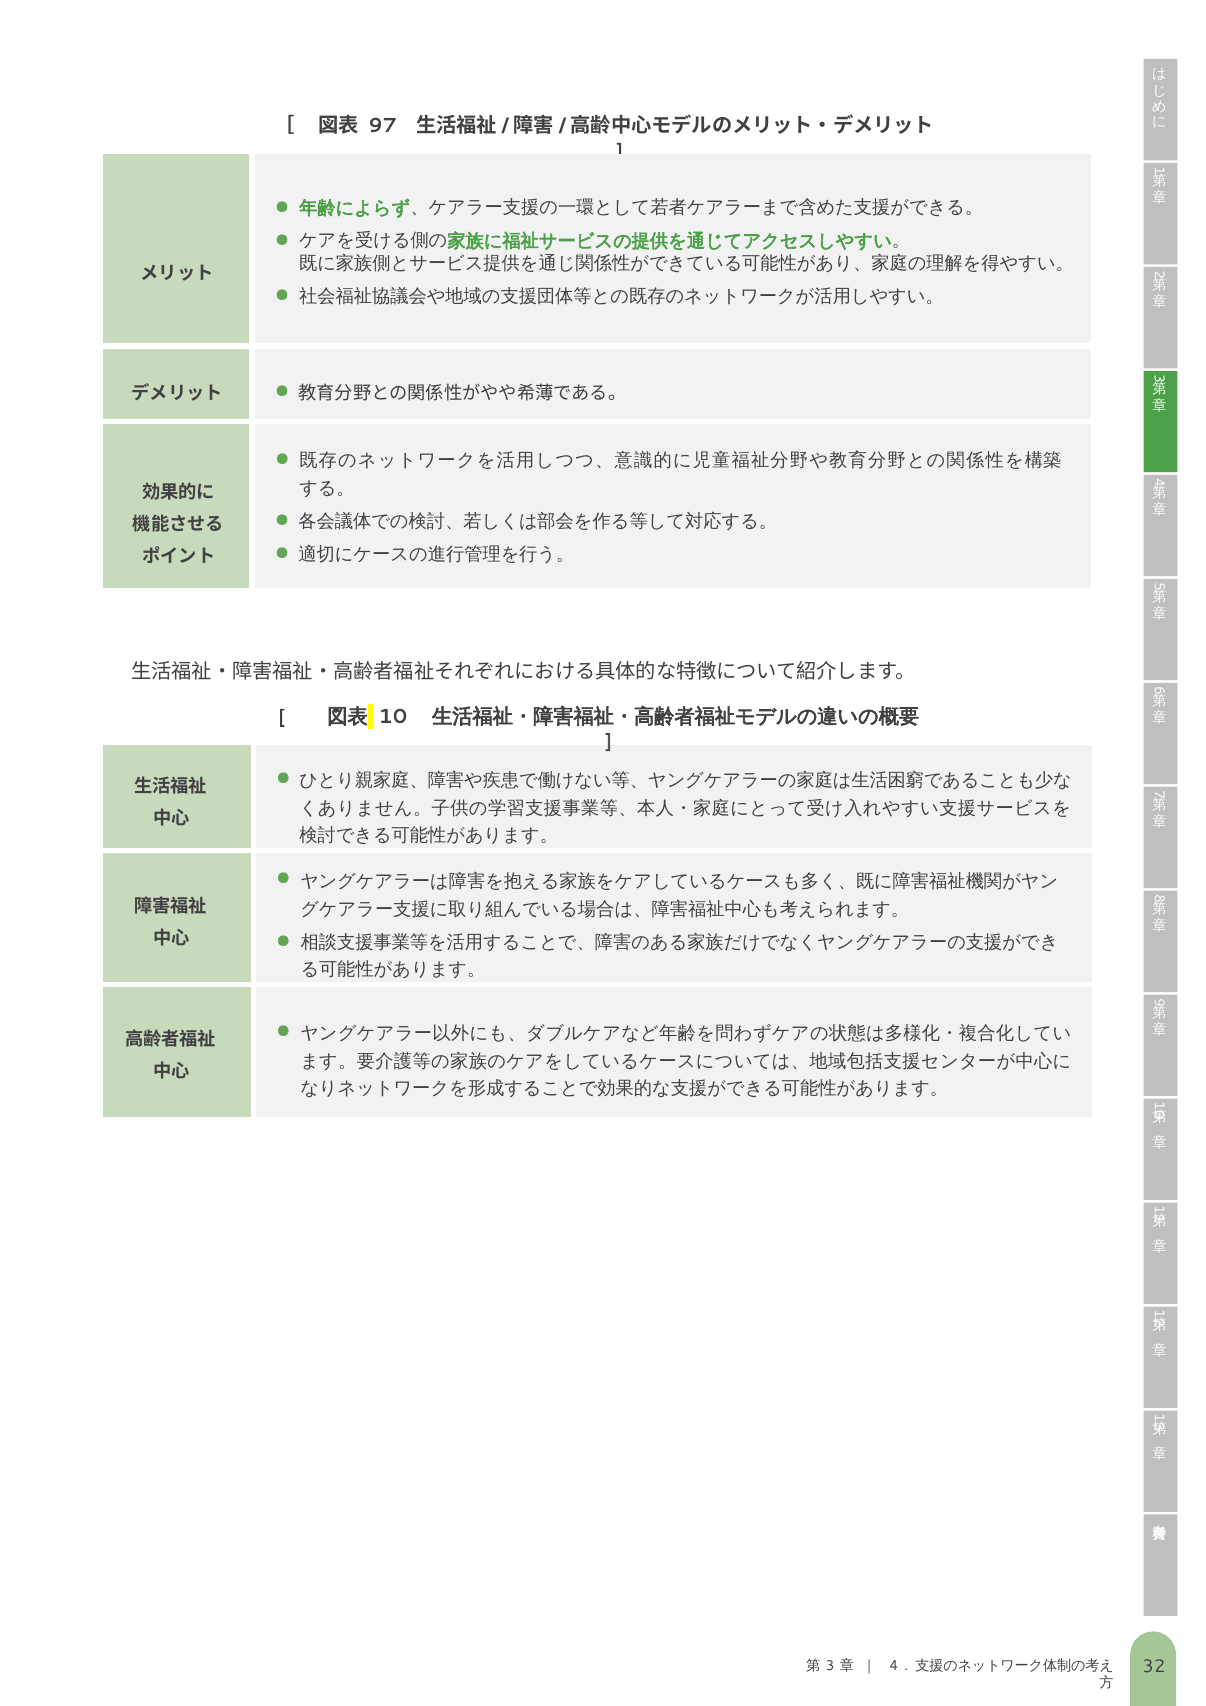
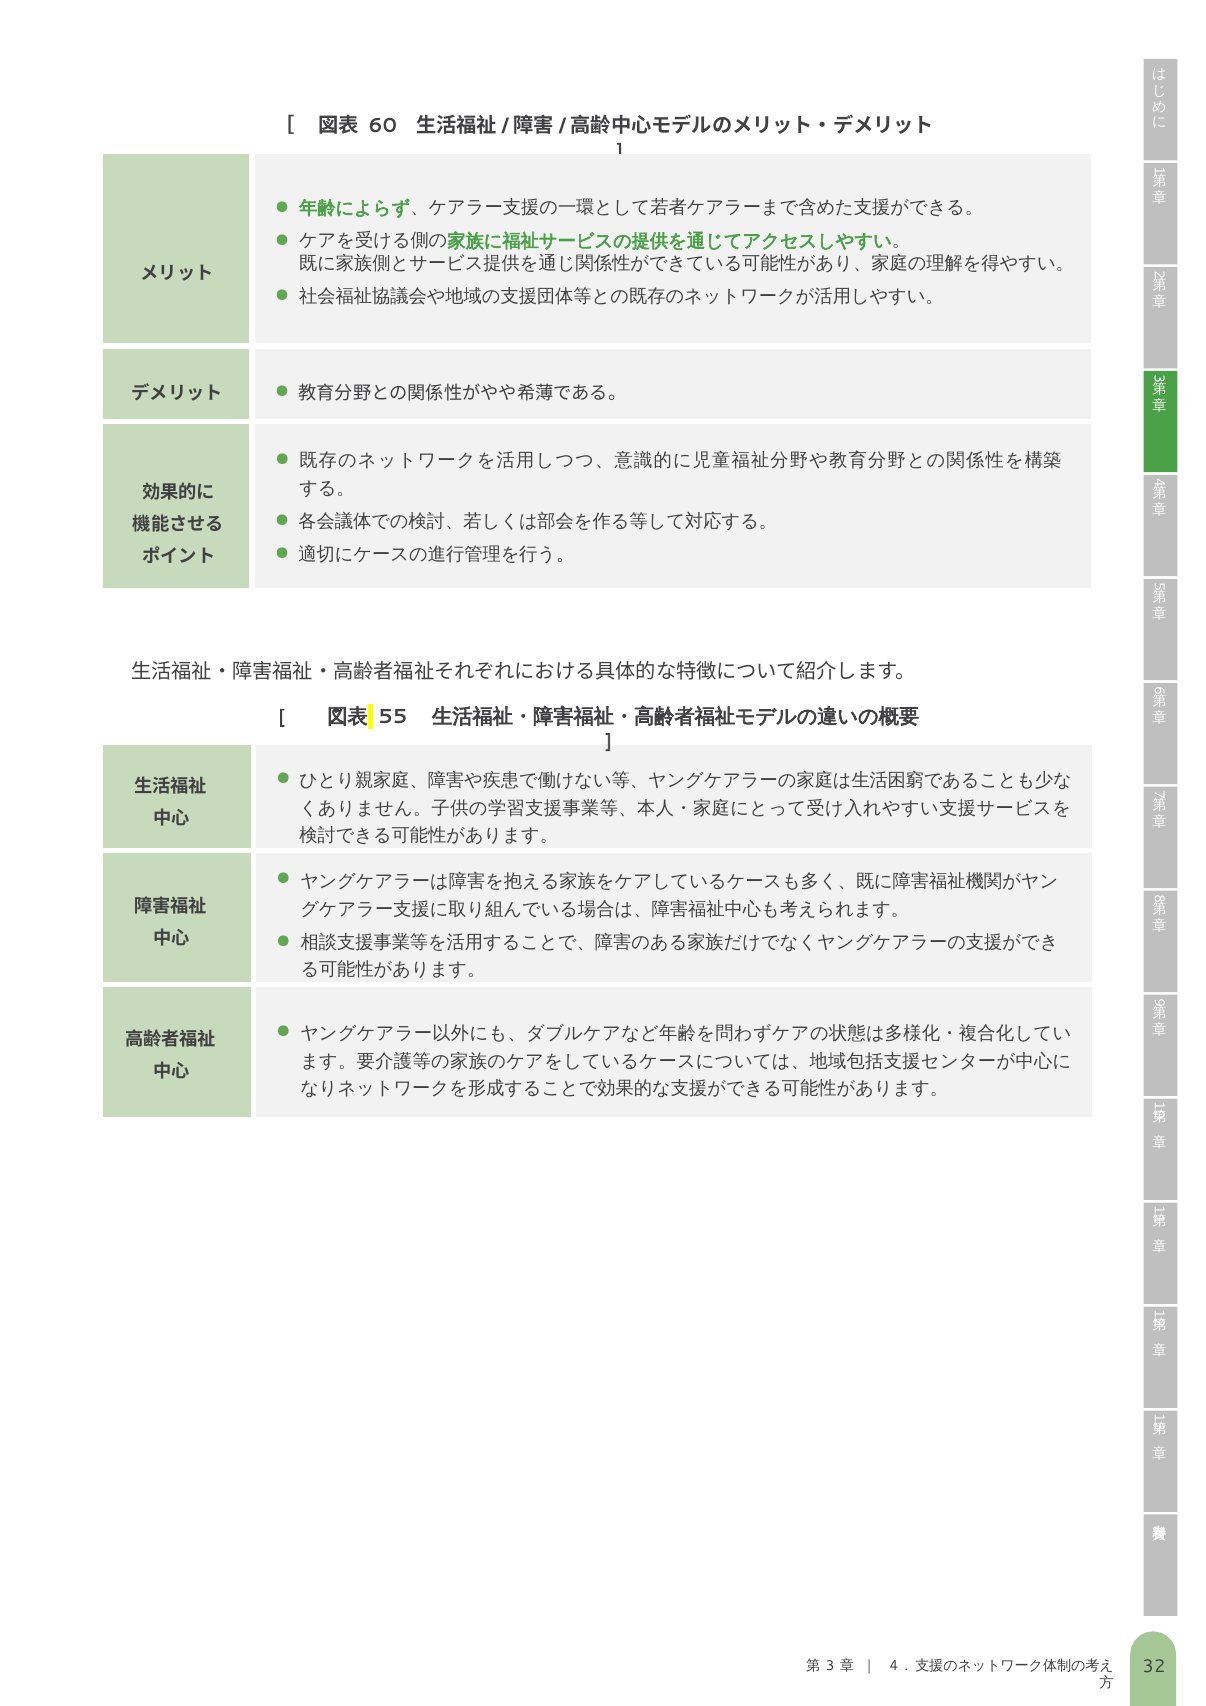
97: 97 -> 60 (383, 126)
10: 10 -> 55 (393, 716)
